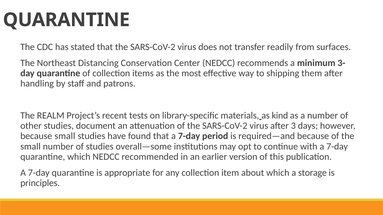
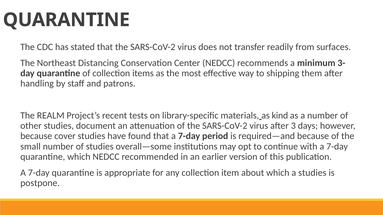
because small: small -> cover (65, 136)
a storage: storage -> studies (312, 173)
principles: principles -> postpone (40, 183)
